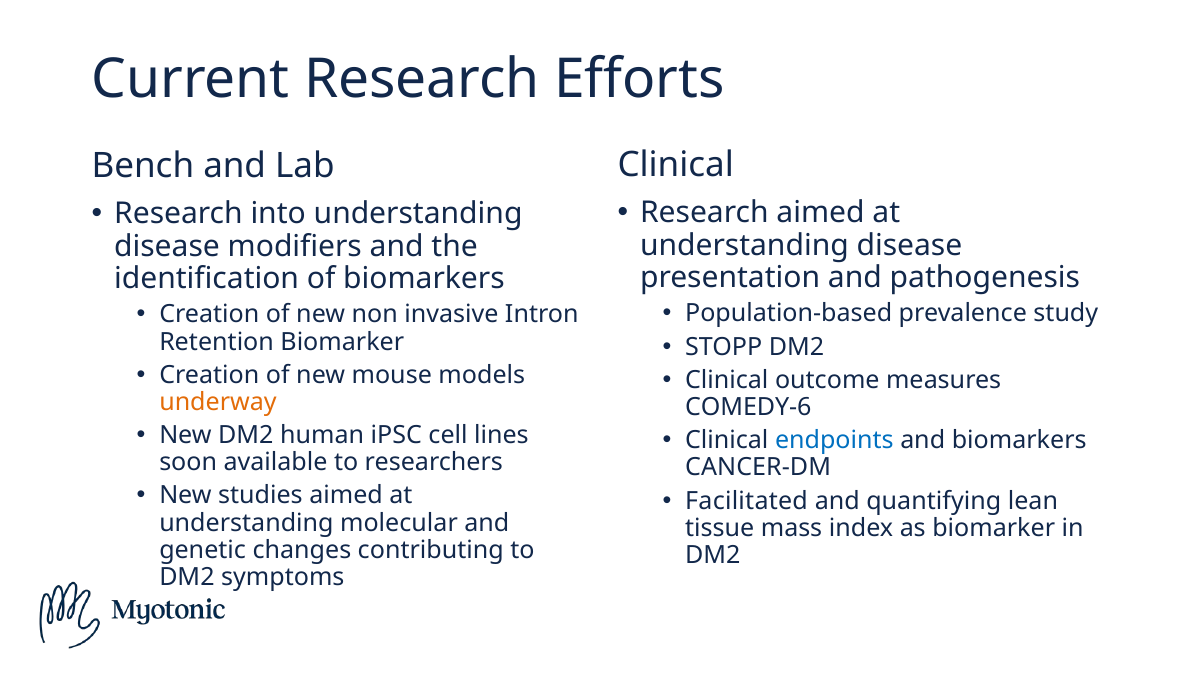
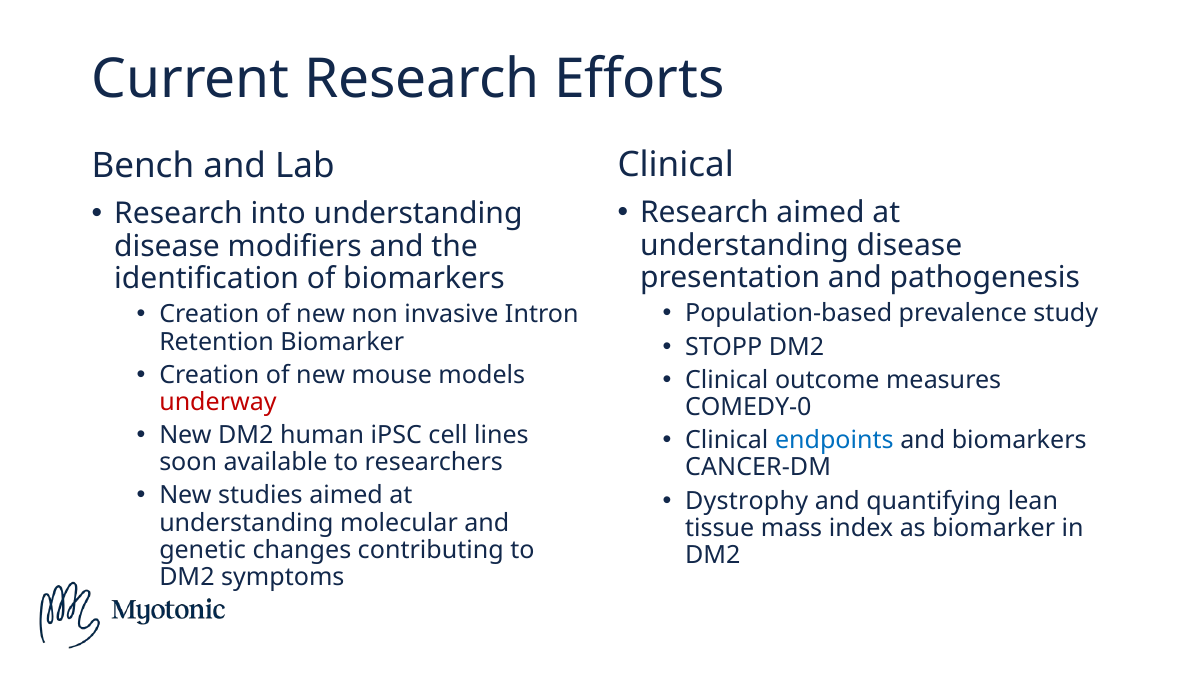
underway colour: orange -> red (218, 402)
COMEDY-6: COMEDY-6 -> COMEDY-0 (748, 407)
Facilitated: Facilitated -> Dystrophy (747, 501)
